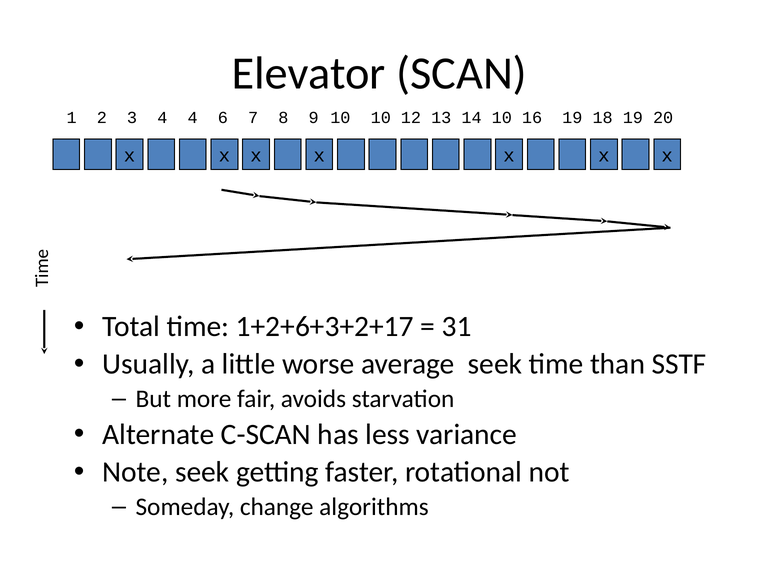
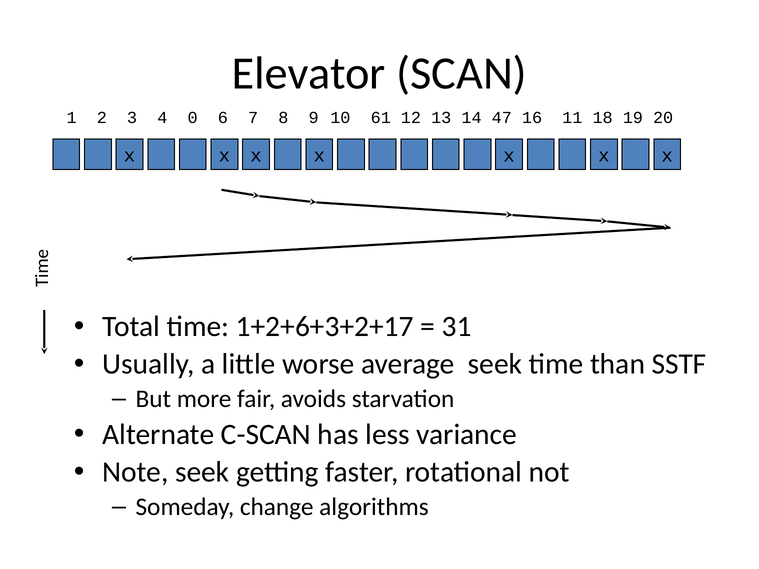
4 4: 4 -> 0 (193, 118)
10 10: 10 -> 61 (381, 118)
14 10: 10 -> 47 (502, 118)
16 19: 19 -> 11 (572, 118)
